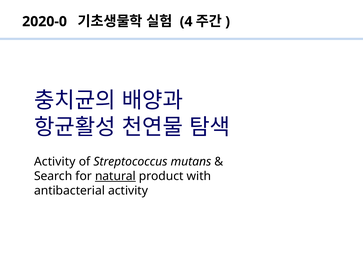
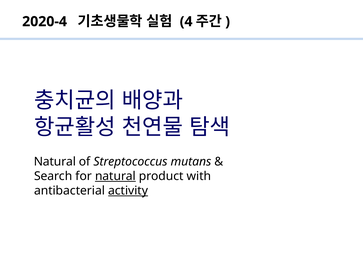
2020-0: 2020-0 -> 2020-4 (45, 22)
Activity: Activity -> Natural (55, 162)
activity underline: none -> present (128, 191)
